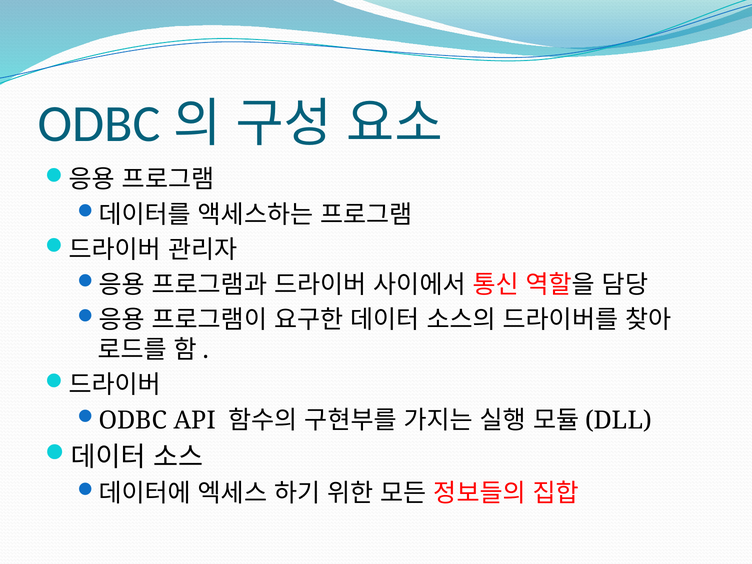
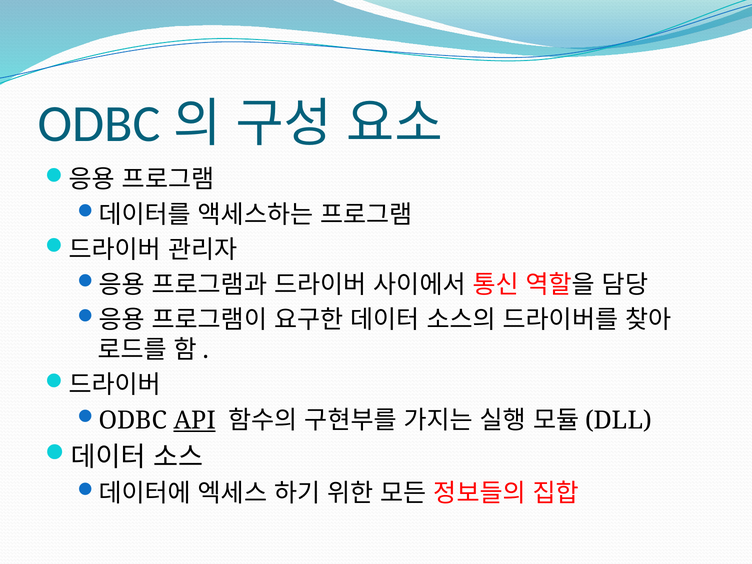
API underline: none -> present (195, 420)
